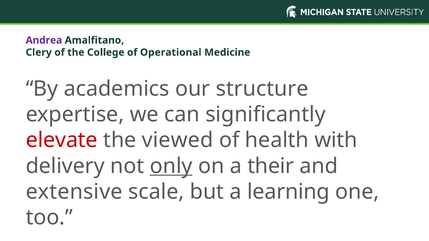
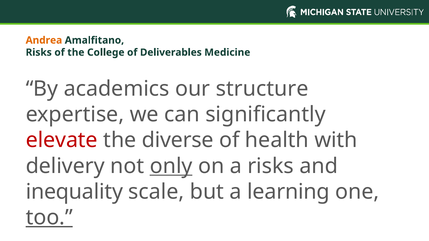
Andrea colour: purple -> orange (44, 40)
Clery: Clery -> Risks (39, 52)
Operational: Operational -> Deliverables (171, 52)
viewed: viewed -> diverse (178, 140)
a their: their -> risks (271, 166)
extensive: extensive -> inequality (74, 192)
too underline: none -> present (49, 218)
